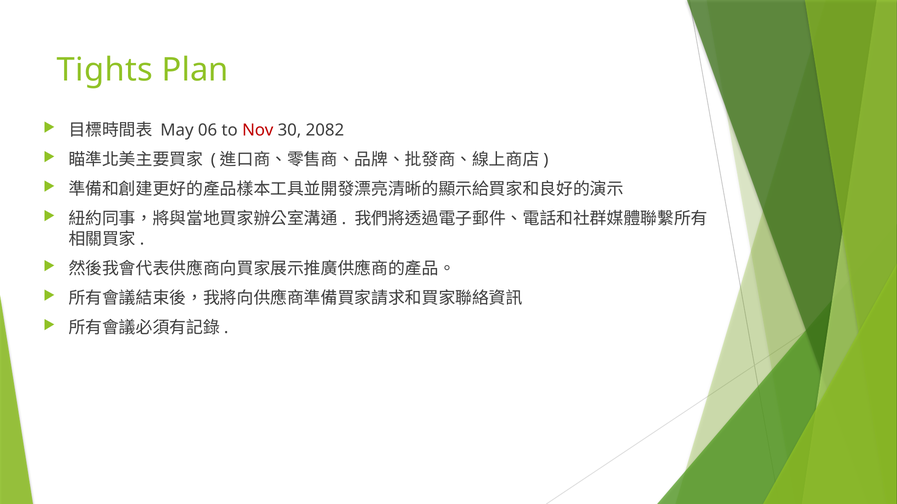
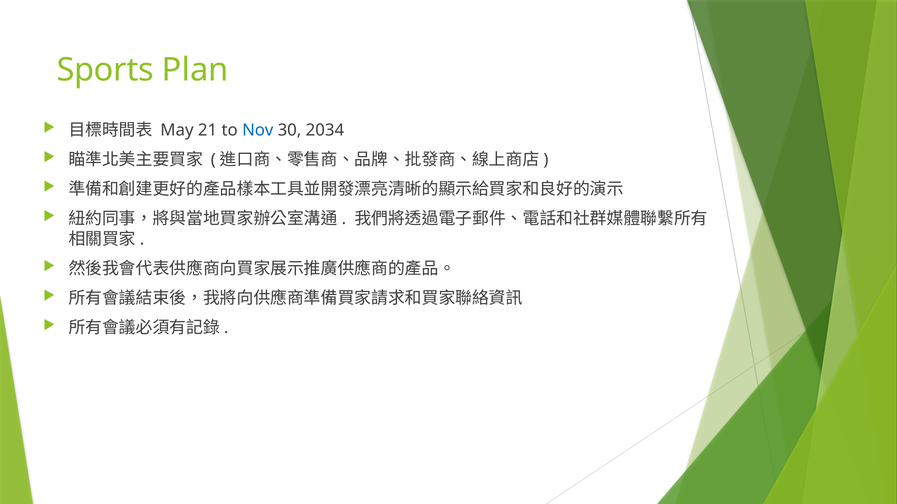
Tights: Tights -> Sports (105, 70)
06: 06 -> 21 (208, 131)
Nov colour: red -> blue (258, 131)
2082: 2082 -> 2034 (325, 131)
